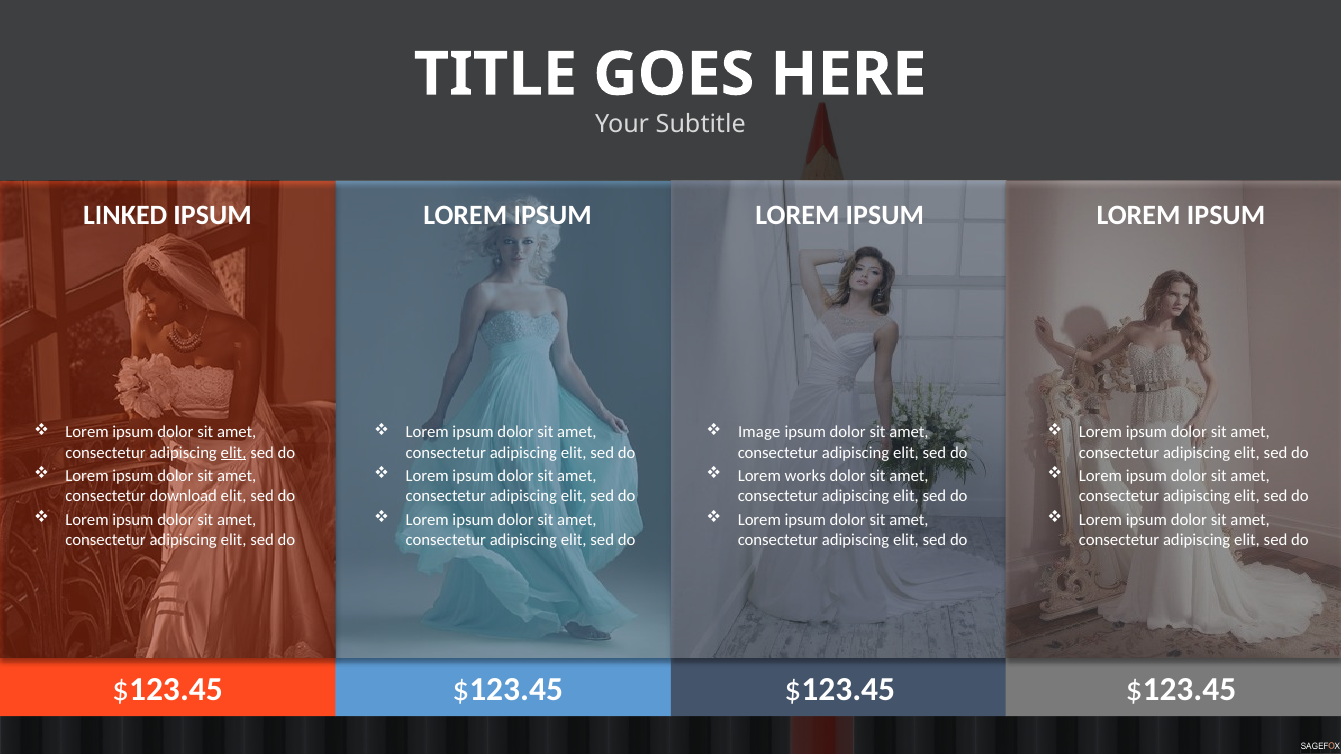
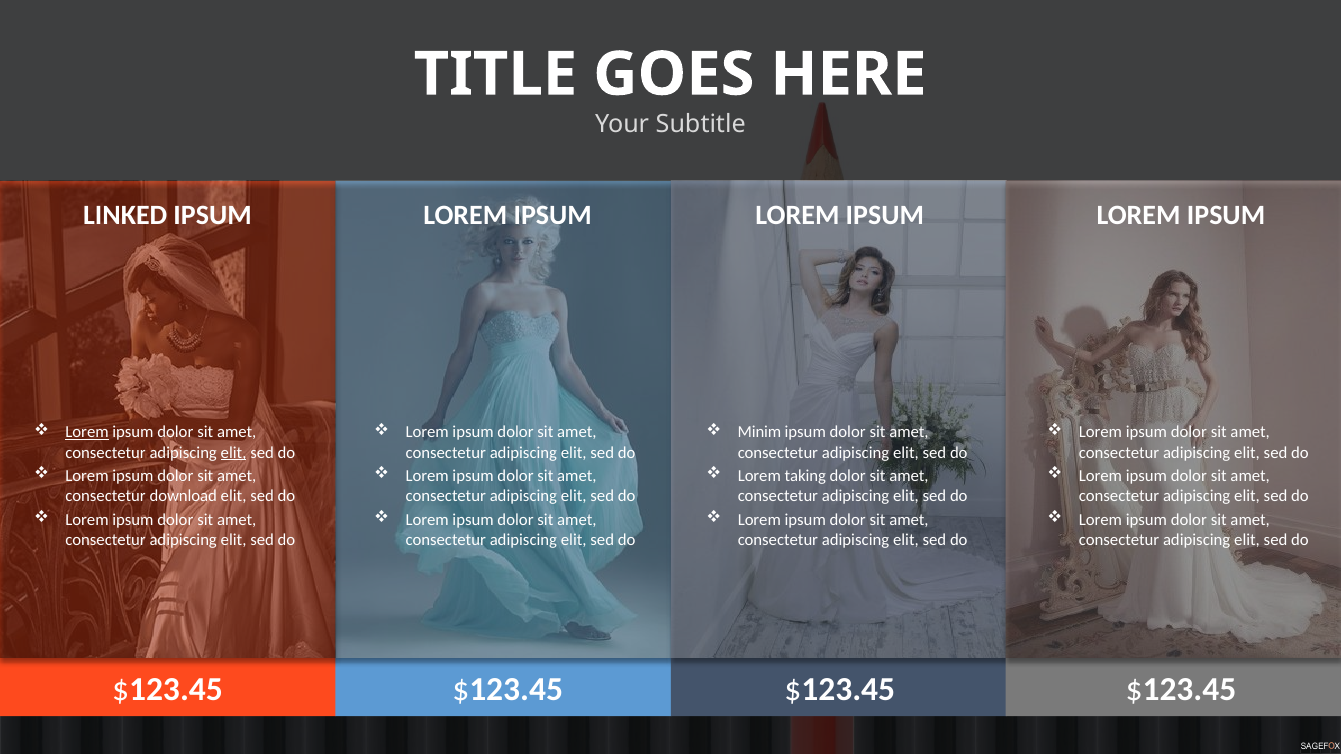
Lorem underline: none -> present (87, 433)
Image: Image -> Minim (759, 433)
works: works -> taking (805, 476)
